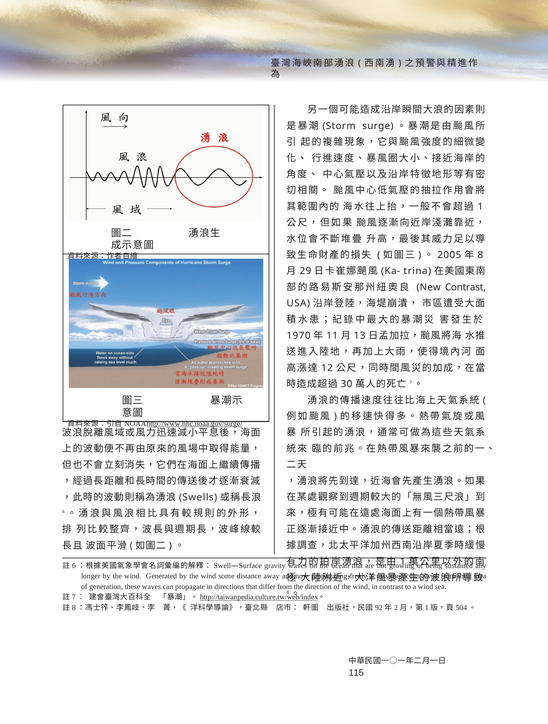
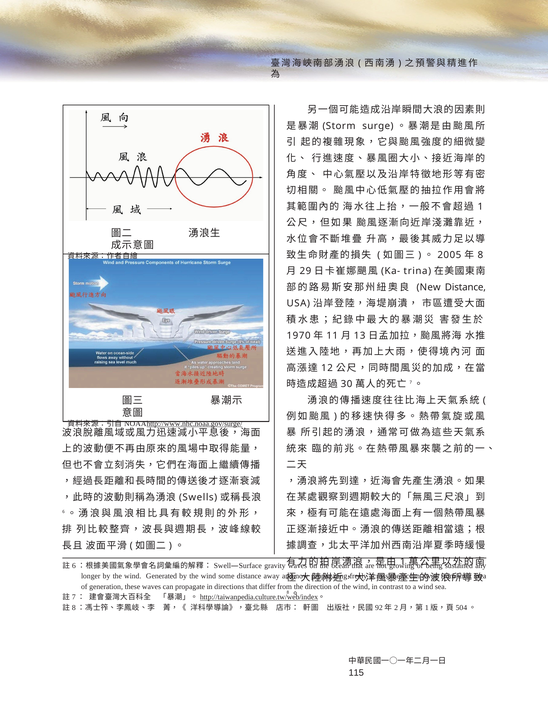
New Contrast: Contrast -> Distance (465, 287)
